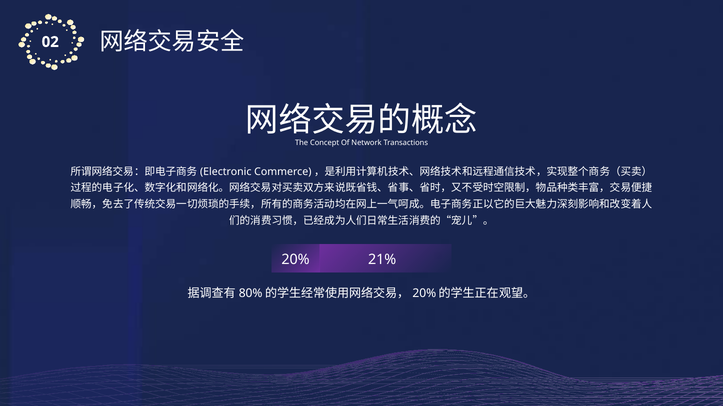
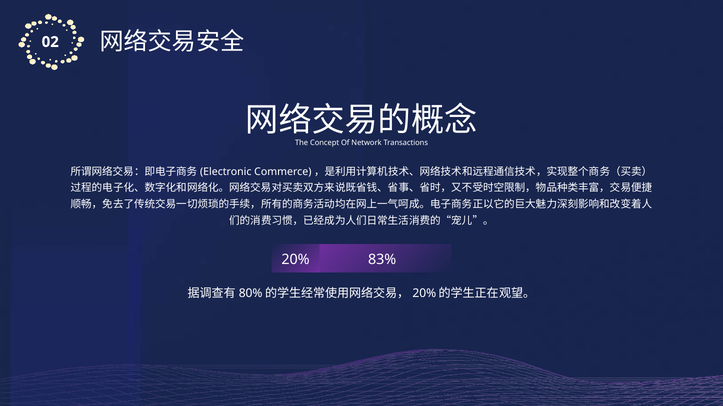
21%: 21% -> 83% (382, 260)
